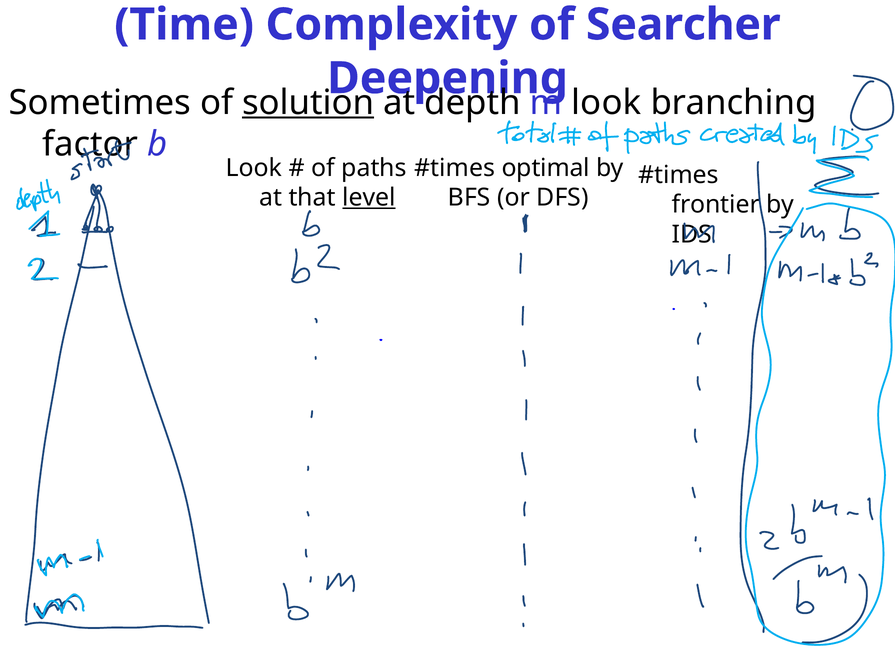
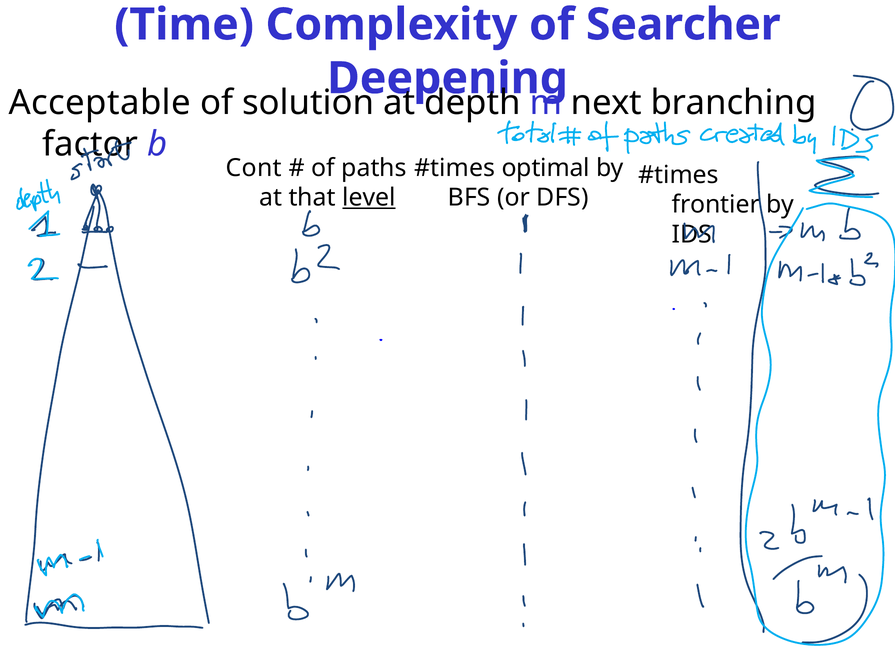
Sometimes: Sometimes -> Acceptable (100, 103)
solution underline: present -> none (308, 103)
look: look -> next (606, 103)
Look: Look -> Cont (254, 168)
